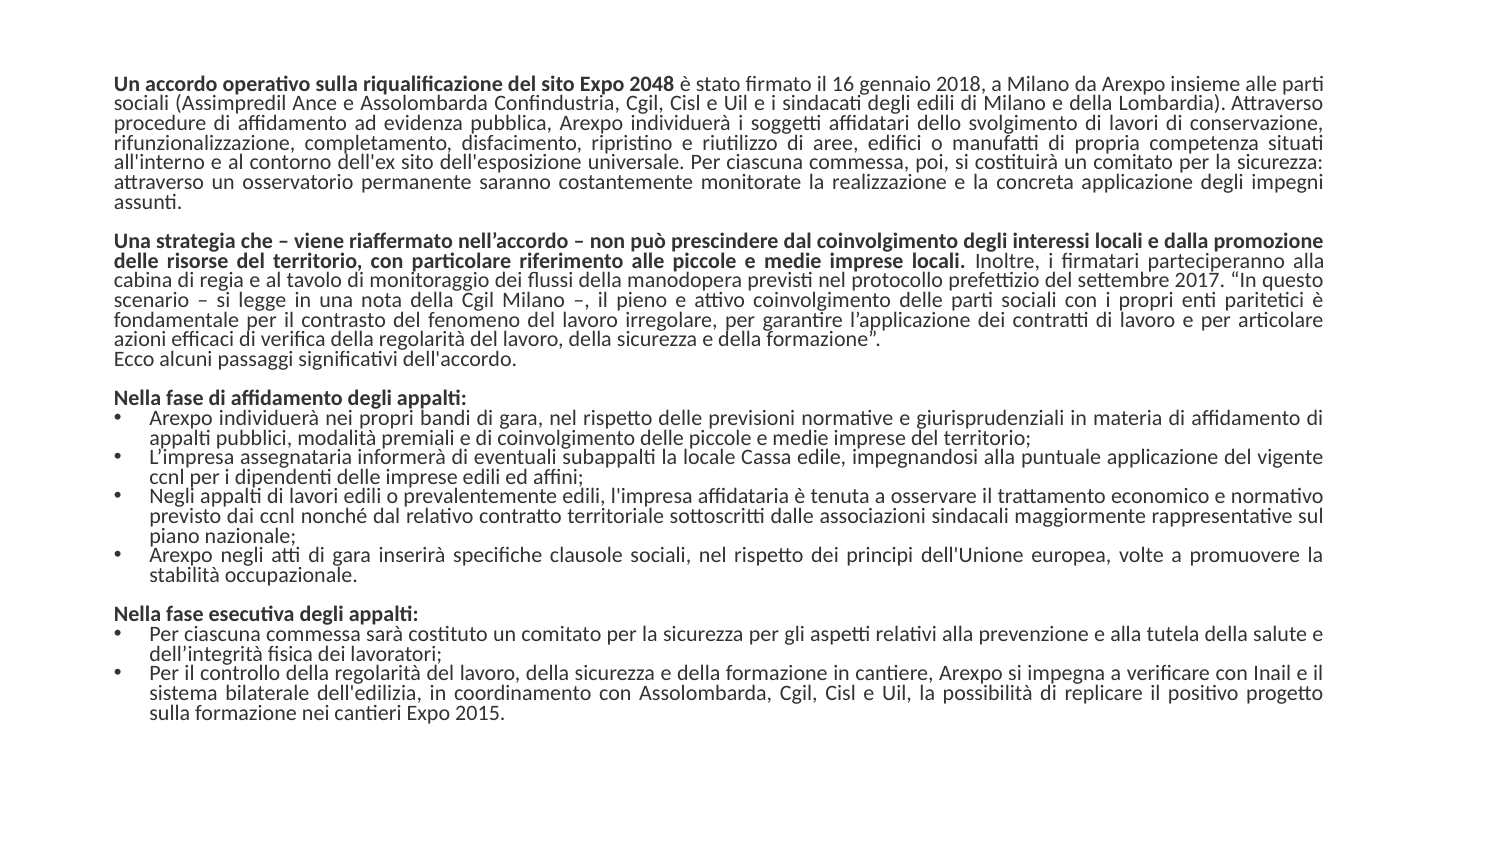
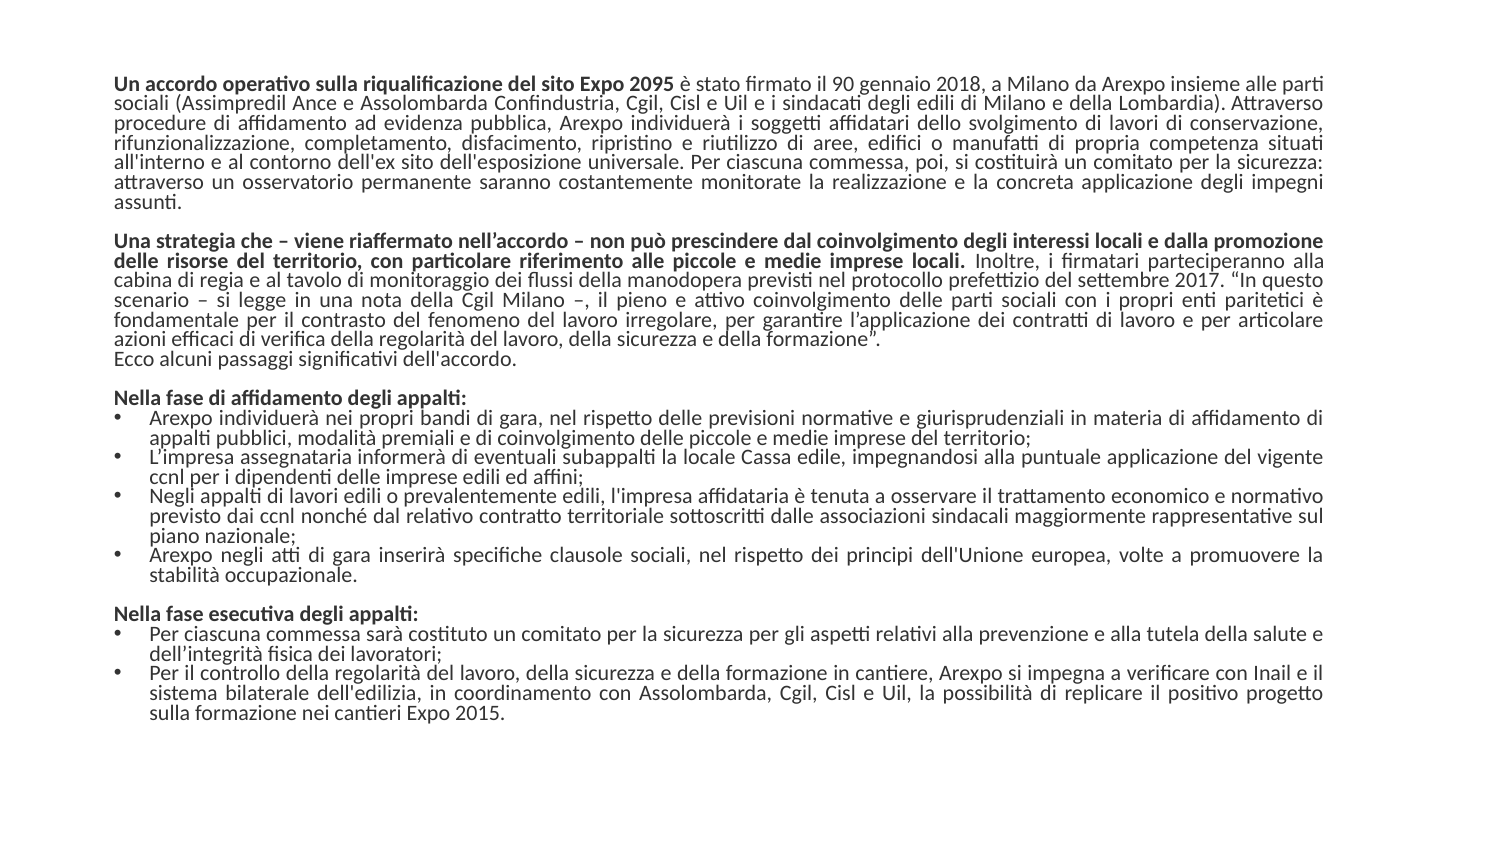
2048: 2048 -> 2095 (652, 84)
16: 16 -> 90 (843, 84)
